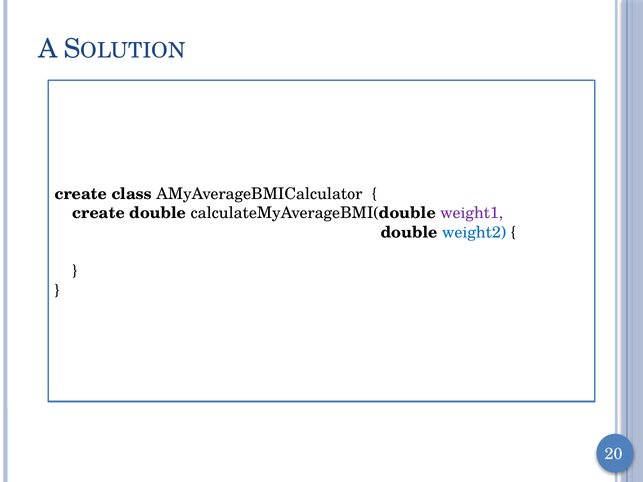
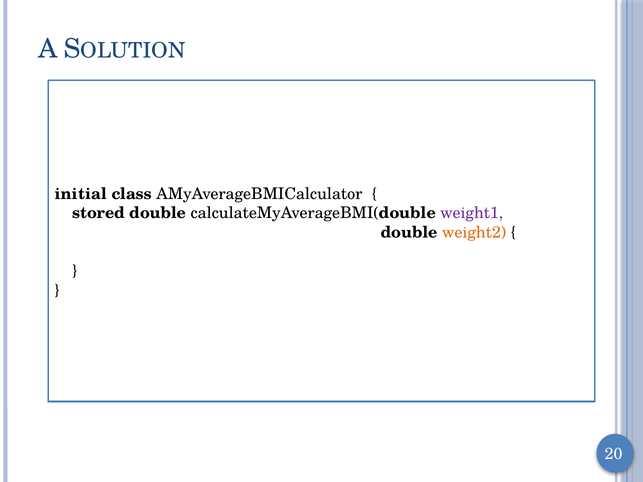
create: create -> initial (81, 194)
create: create -> stored (99, 213)
weight2 colour: blue -> orange (474, 233)
